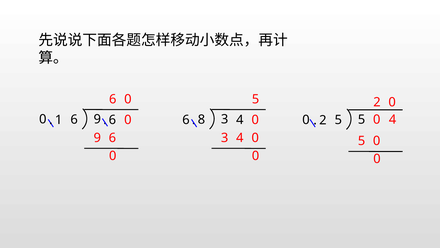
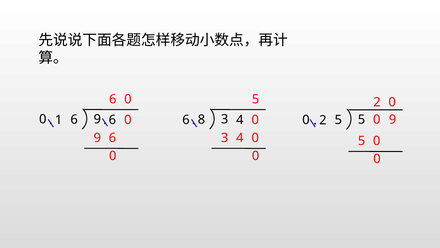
5 4: 4 -> 9 (393, 119)
